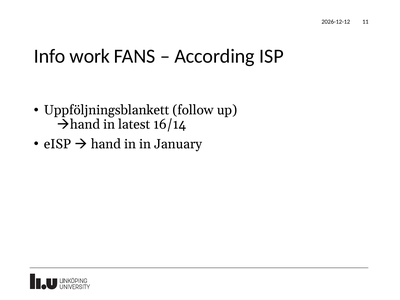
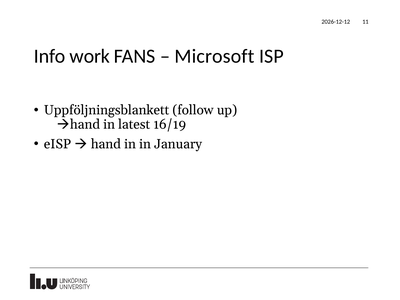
According: According -> Microsoft (214, 56)
16/14: 16/14 -> 16/19 (170, 125)
